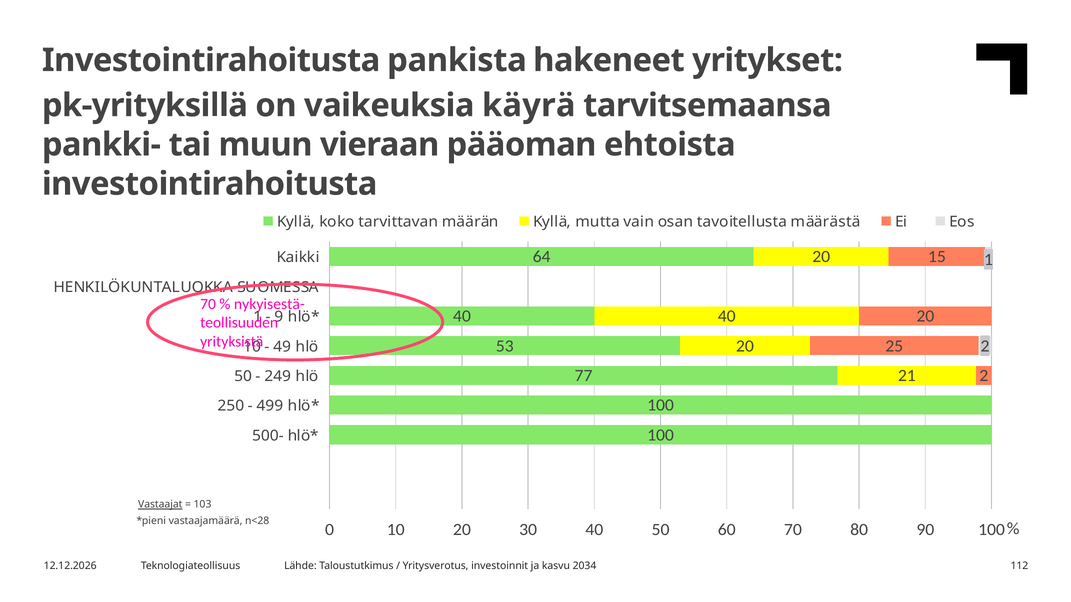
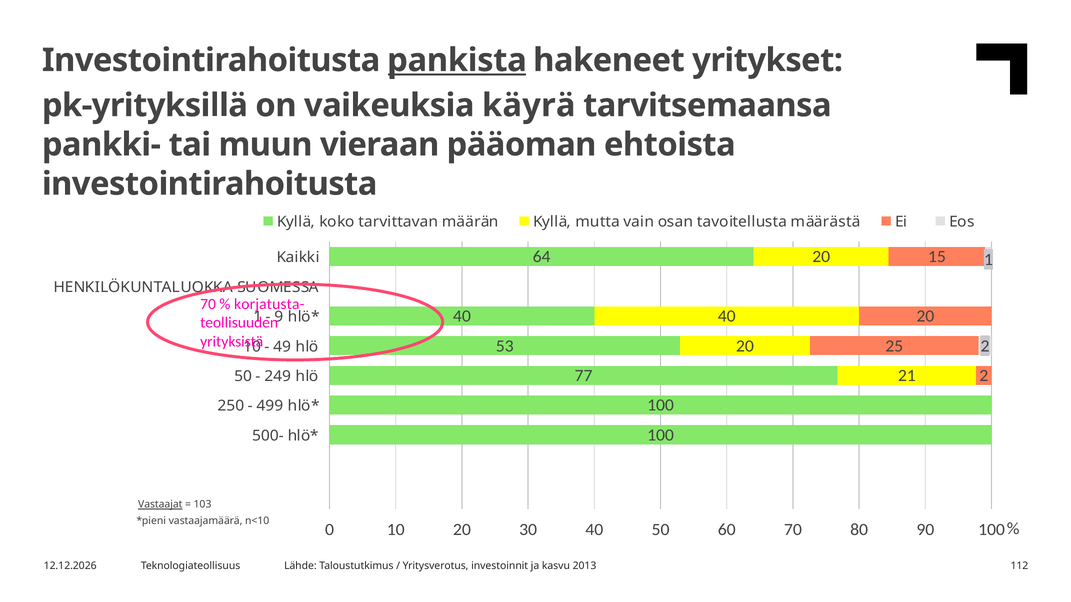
pankista underline: none -> present (457, 60)
nykyisestä-: nykyisestä- -> korjatusta- (269, 304)
n<28: n<28 -> n<10 (257, 521)
2034: 2034 -> 2013 (585, 566)
